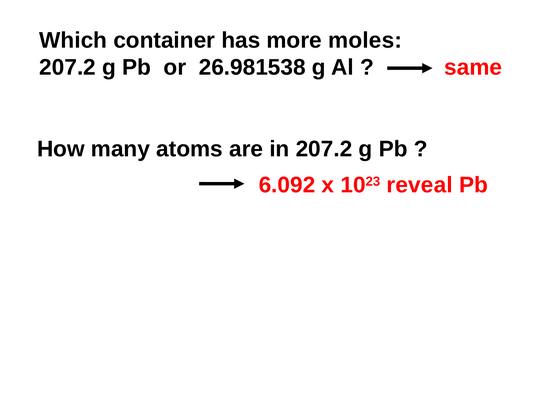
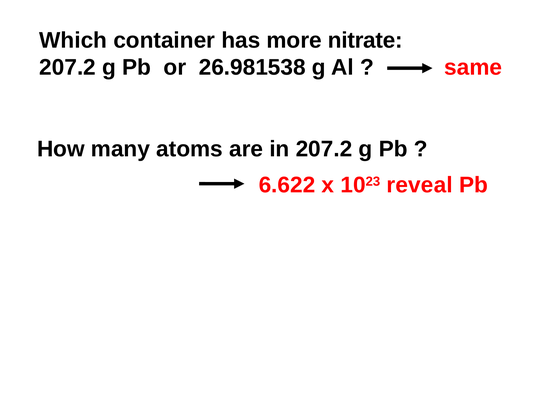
moles: moles -> nitrate (365, 40)
6.092: 6.092 -> 6.622 (287, 185)
